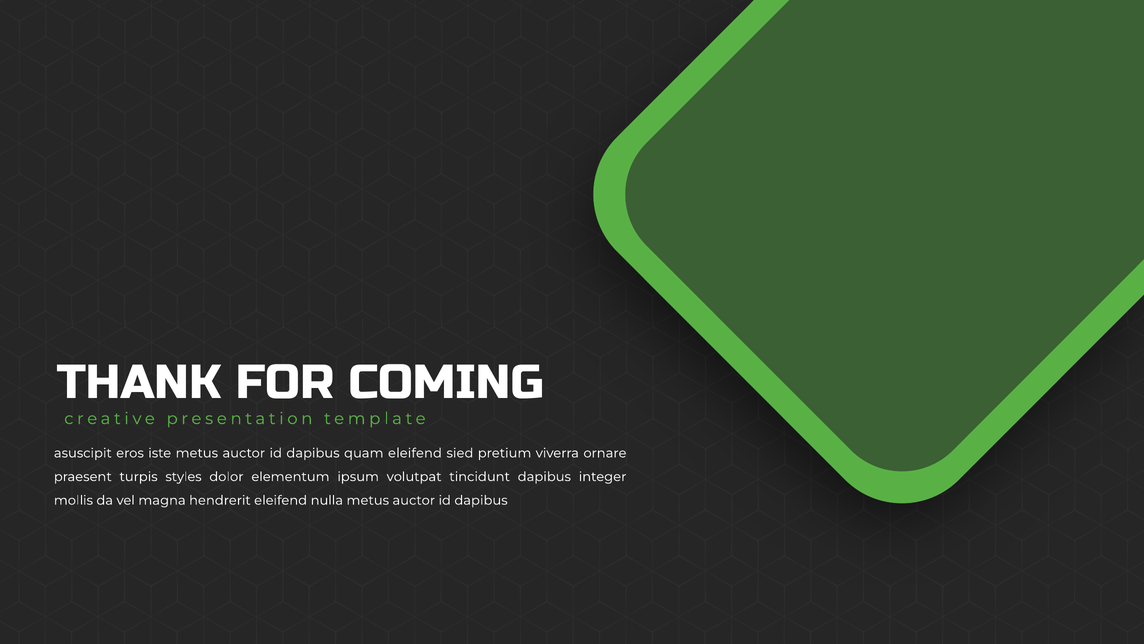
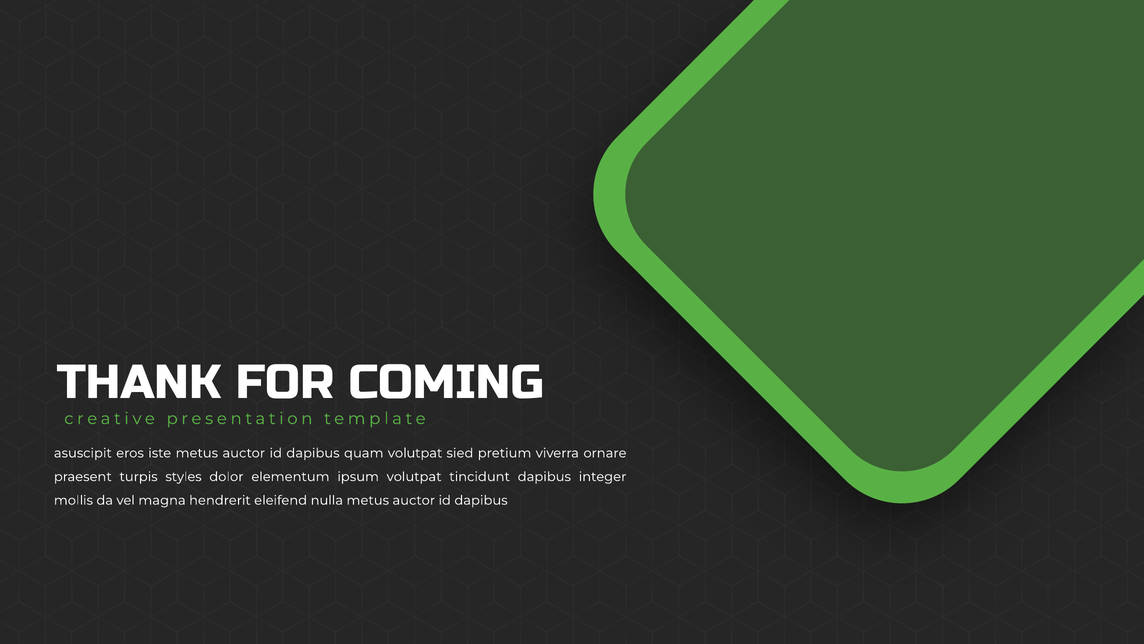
quam eleifend: eleifend -> volutpat (415, 453)
